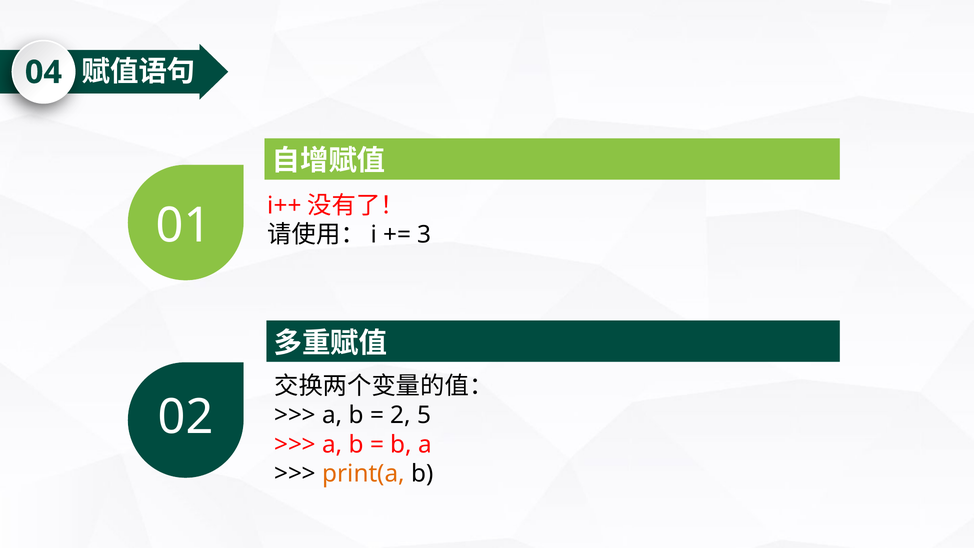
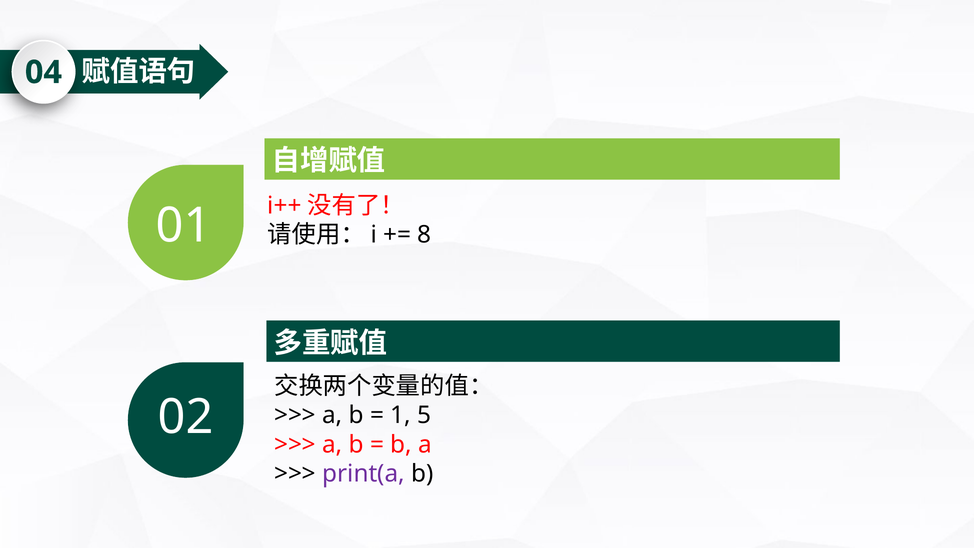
3: 3 -> 8 (424, 235)
2: 2 -> 1 (401, 415)
print(a colour: orange -> purple (364, 474)
